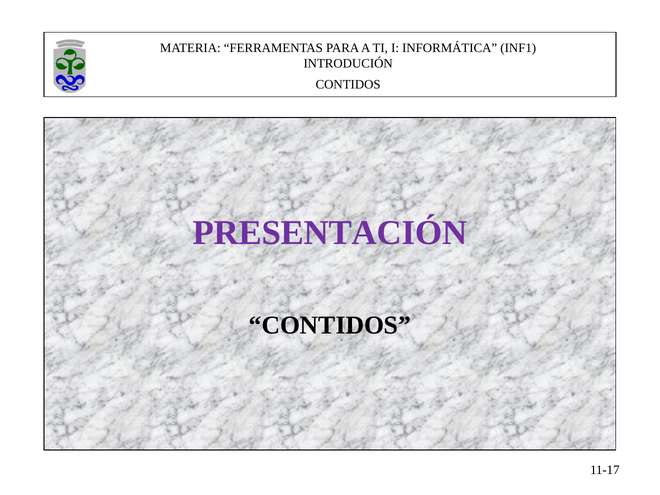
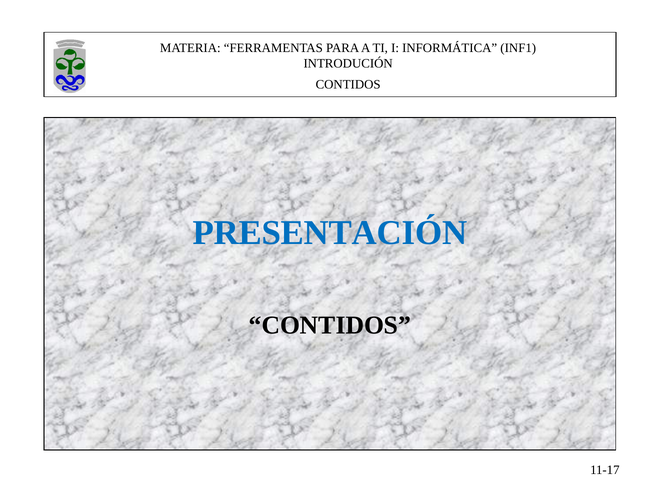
PRESENTACIÓN colour: purple -> blue (330, 233)
